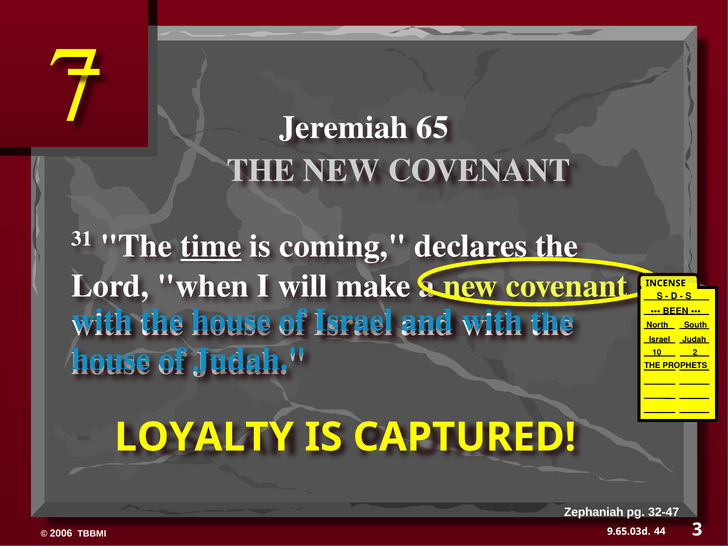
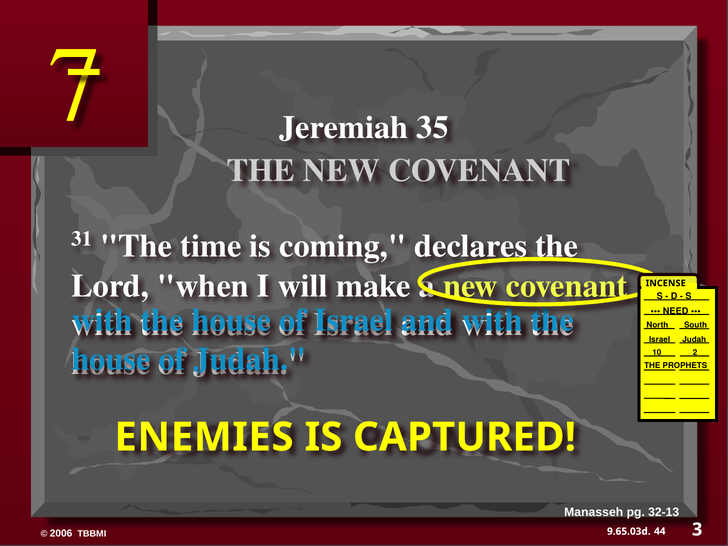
65: 65 -> 35 (433, 127)
time underline: present -> none (211, 246)
BEEN: BEEN -> NEED (676, 311)
LOYALTY: LOYALTY -> ENEMIES (204, 437)
Zephaniah: Zephaniah -> Manasseh (594, 512)
32-47: 32-47 -> 32-13 (664, 512)
